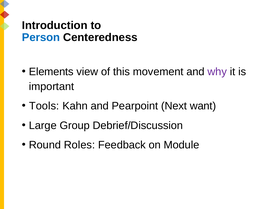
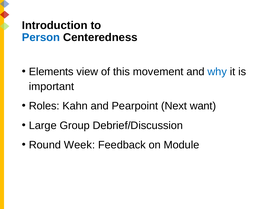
why colour: purple -> blue (217, 72)
Tools: Tools -> Roles (44, 106)
Roles: Roles -> Week (79, 145)
